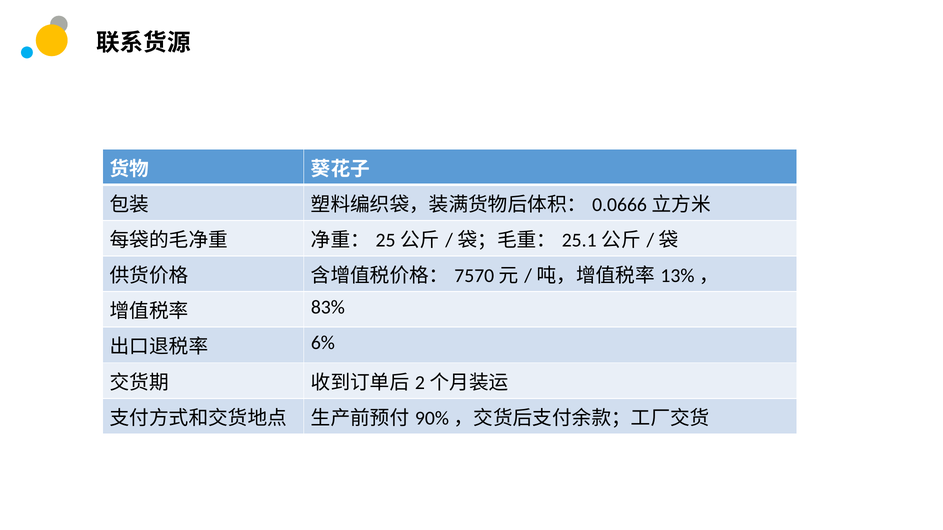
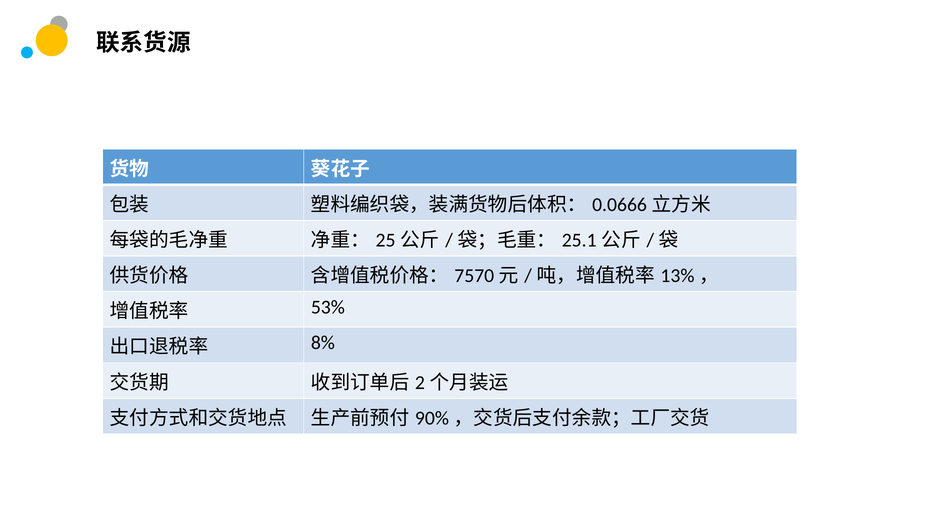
83%: 83% -> 53% (328, 308)
6%: 6% -> 8% (323, 343)
